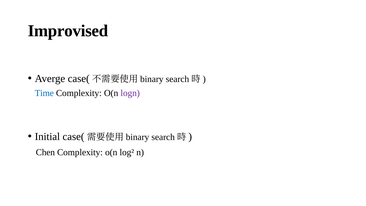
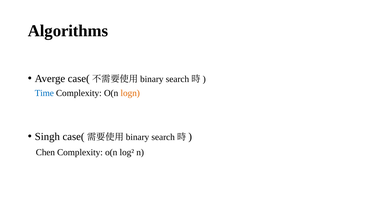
Improvised: Improvised -> Algorithms (68, 31)
logn colour: purple -> orange (130, 93)
Initial: Initial -> Singh (47, 136)
